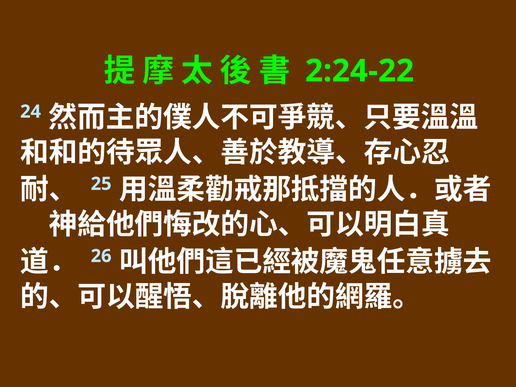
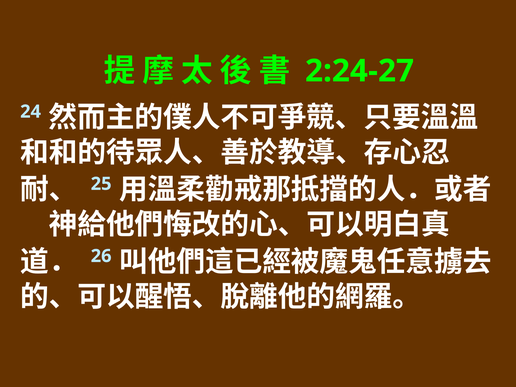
2:24-22: 2:24-22 -> 2:24-27 (360, 71)
